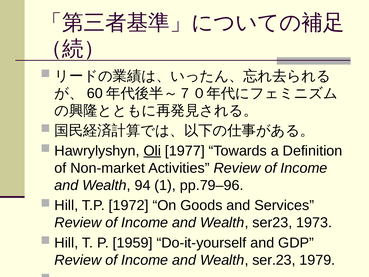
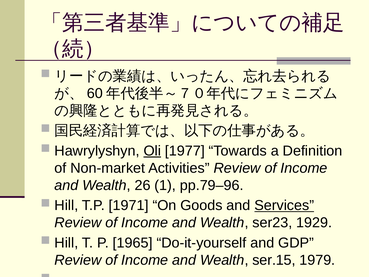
94: 94 -> 26 (143, 185)
1972: 1972 -> 1971 (129, 205)
Services underline: none -> present (284, 205)
1973: 1973 -> 1929 (314, 223)
1959: 1959 -> 1965 (133, 243)
ser.23: ser.23 -> ser.15 (274, 260)
